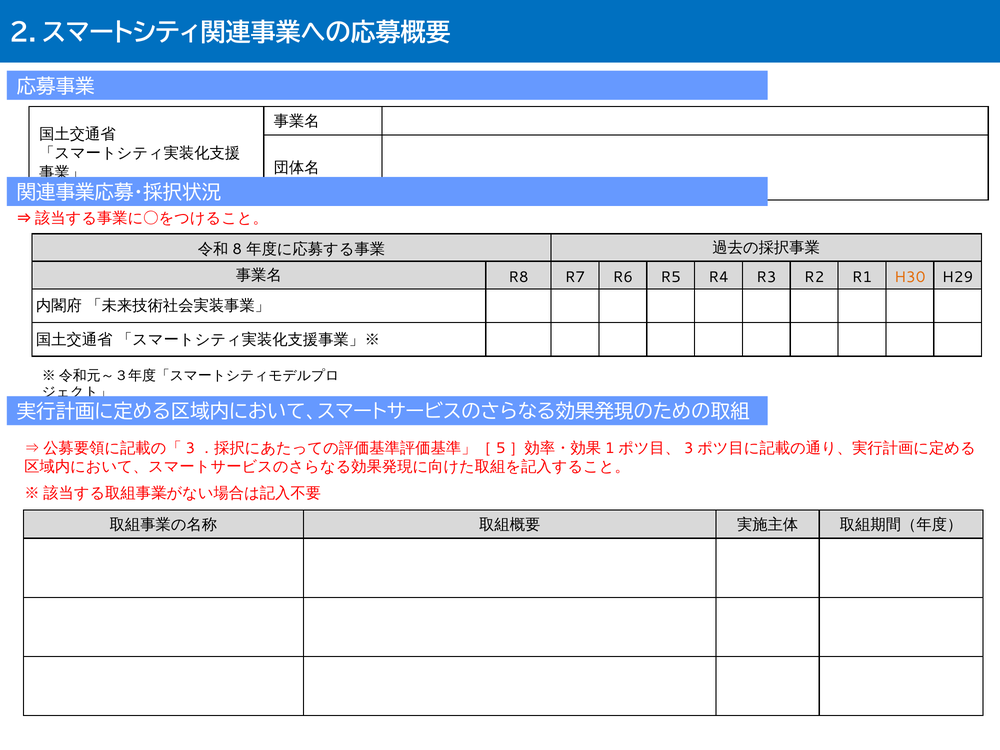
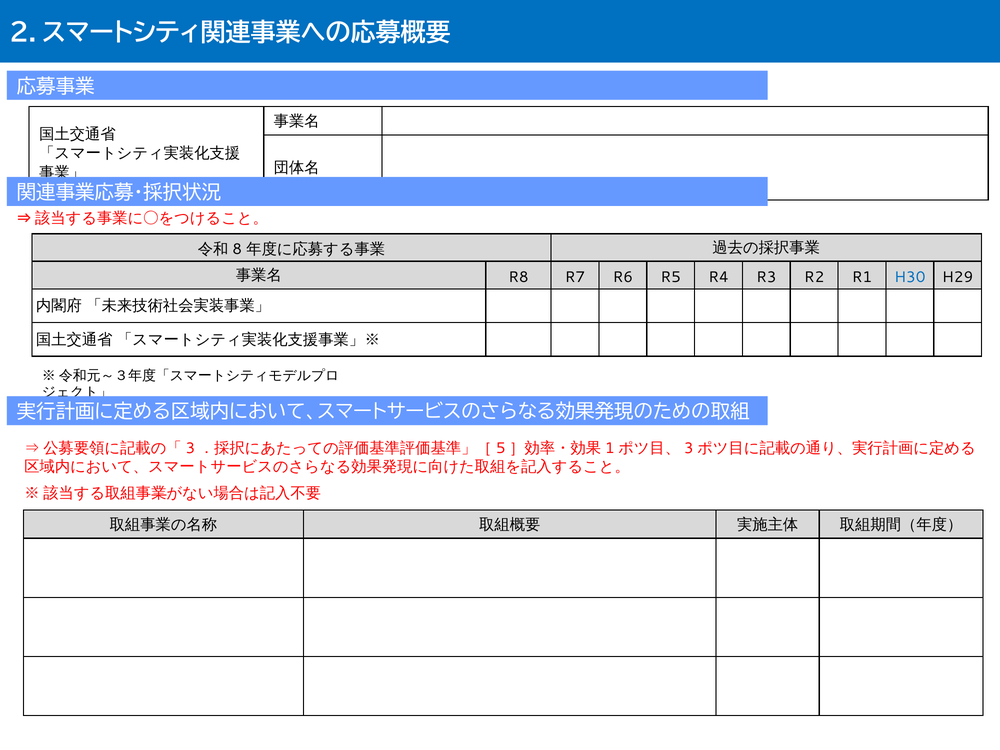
H30 colour: orange -> blue (910, 277)
